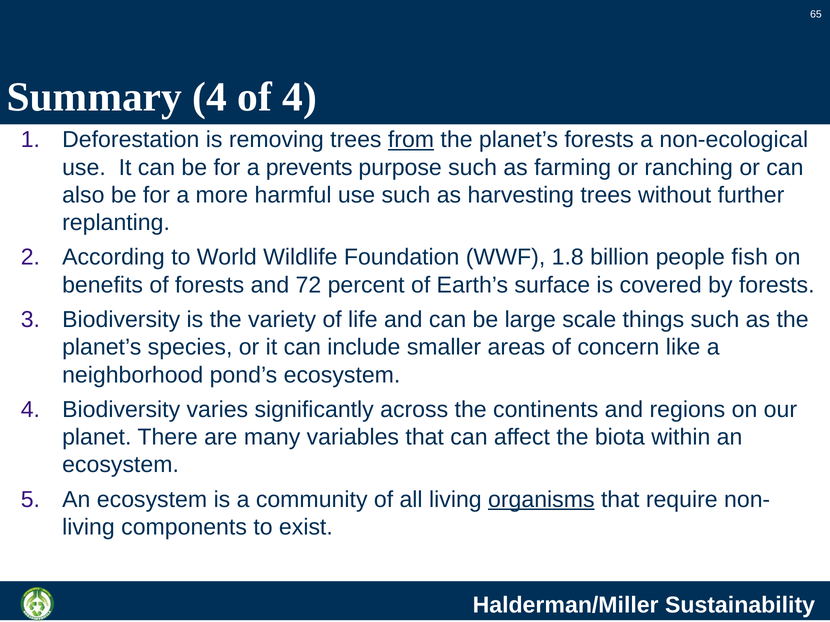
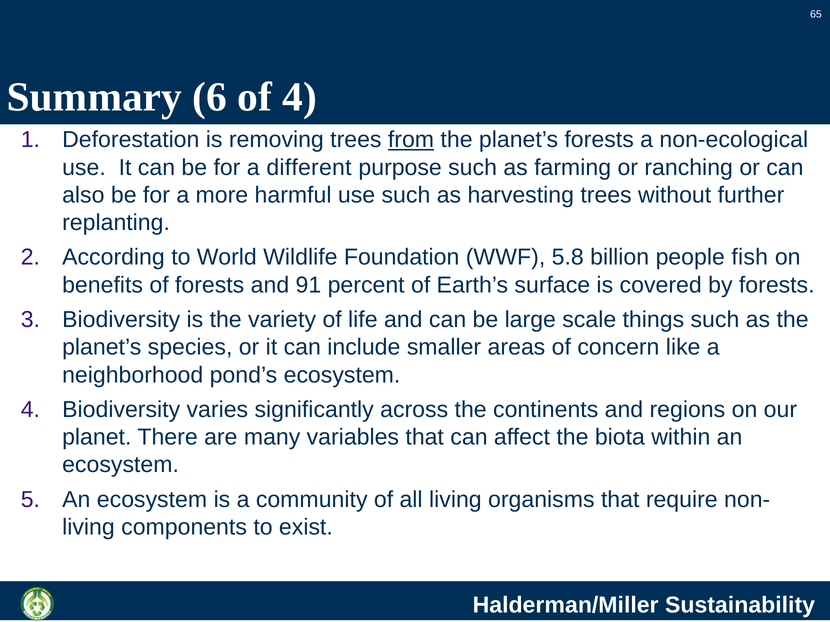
Summary 4: 4 -> 6 (210, 97)
prevents: prevents -> different (309, 168)
1.8: 1.8 -> 5.8 (568, 258)
72: 72 -> 91 (308, 285)
organisms underline: present -> none (541, 500)
